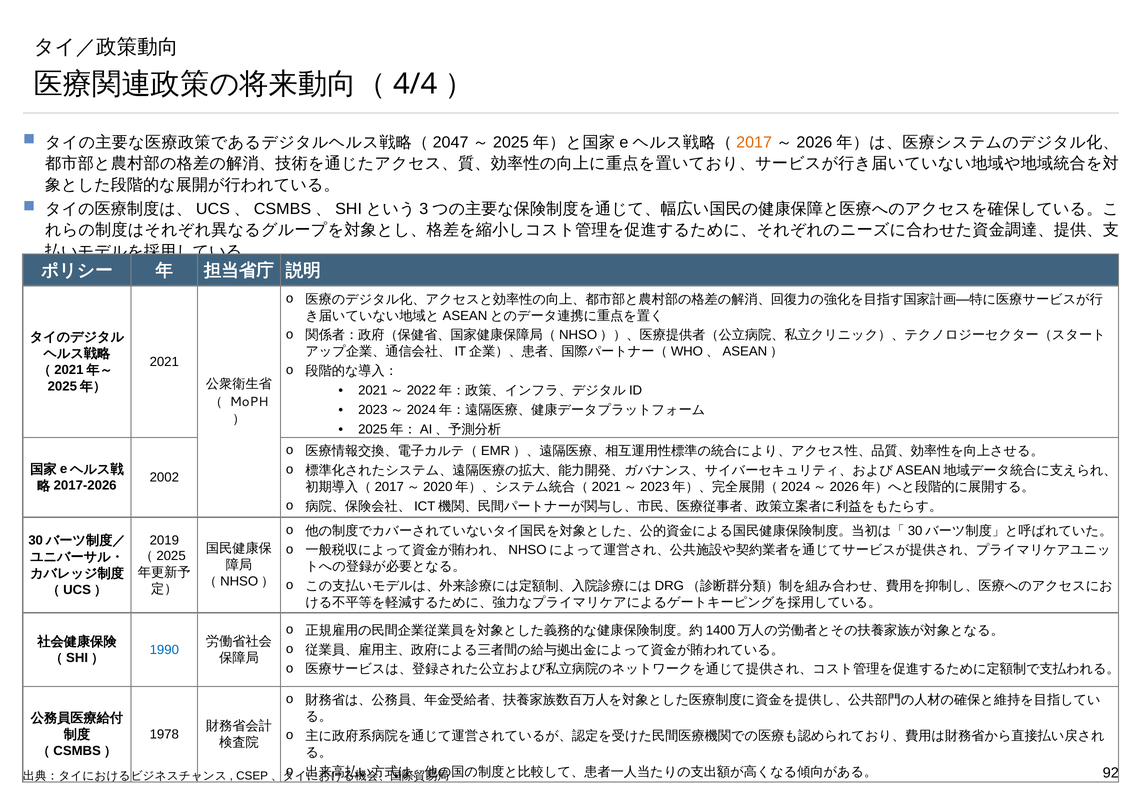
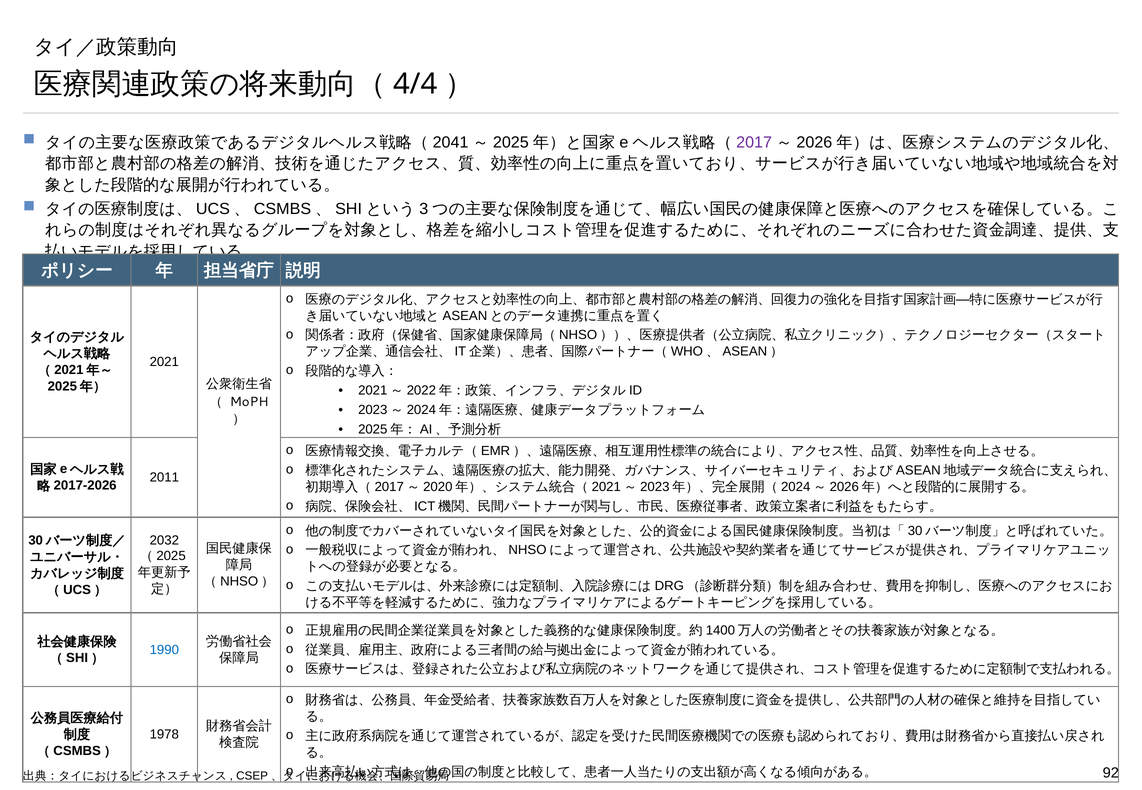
2047: 2047 -> 2041 (451, 142)
2017 colour: orange -> purple (754, 142)
2002: 2002 -> 2011 (164, 478)
2019: 2019 -> 2032 (164, 541)
